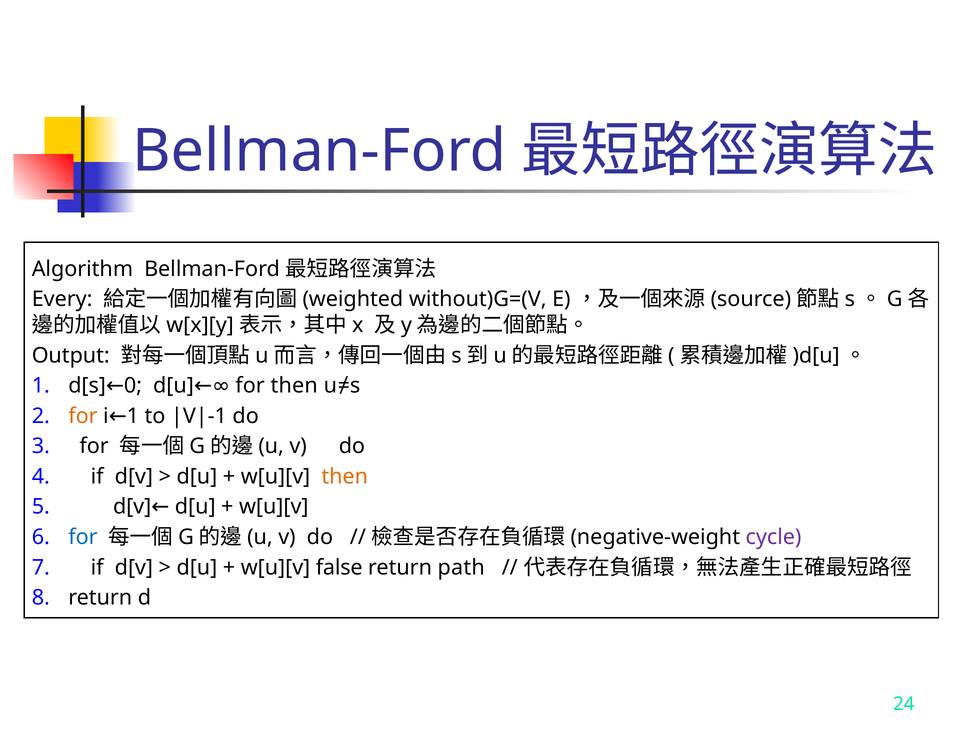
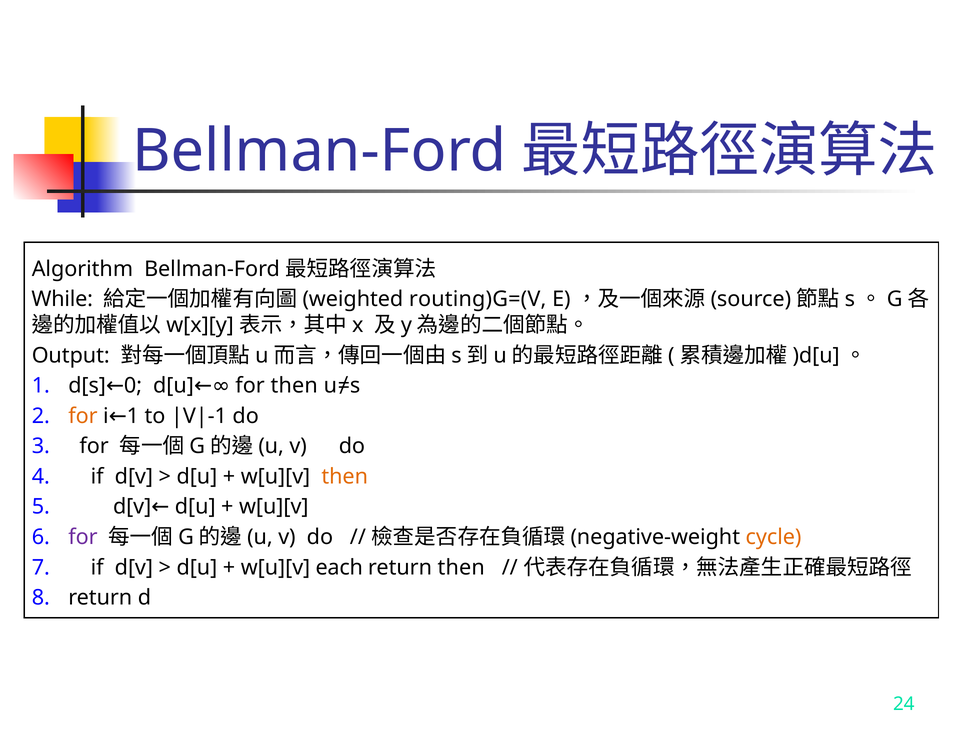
Every: Every -> While (62, 299)
without)G=(V: without)G=(V -> routing)G=(V (478, 299)
for colour: blue -> purple (83, 537)
cycle colour: purple -> orange (774, 537)
false: false -> each (339, 567)
return path: path -> then (461, 567)
